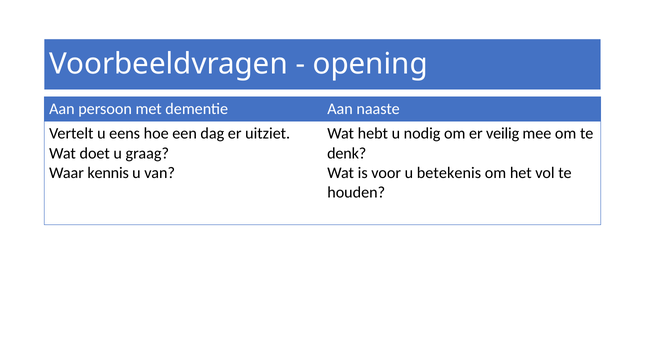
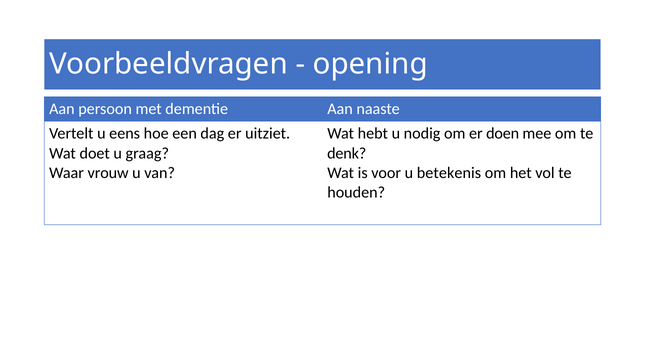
veilig: veilig -> doen (503, 134)
kennis: kennis -> vrouw (108, 173)
